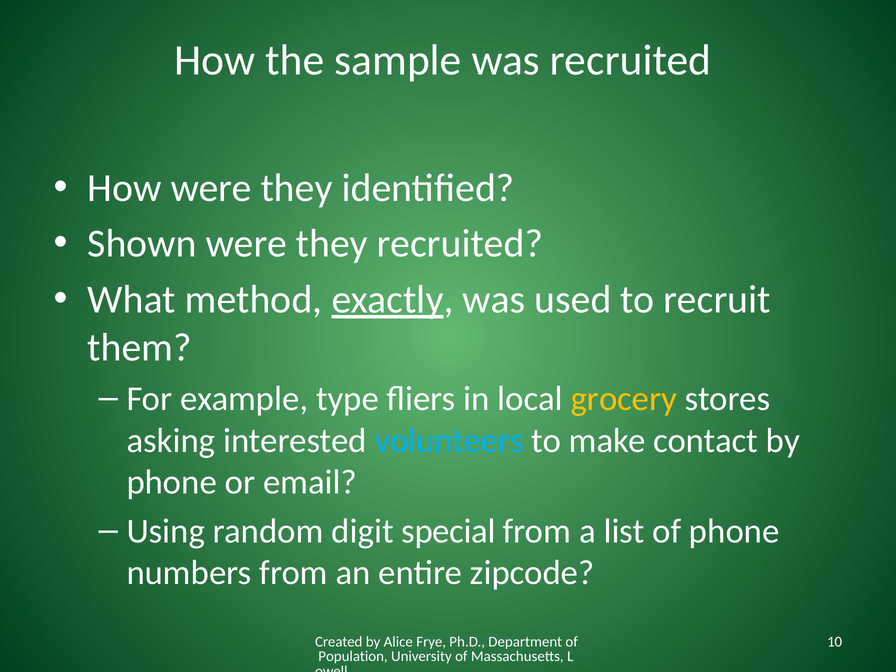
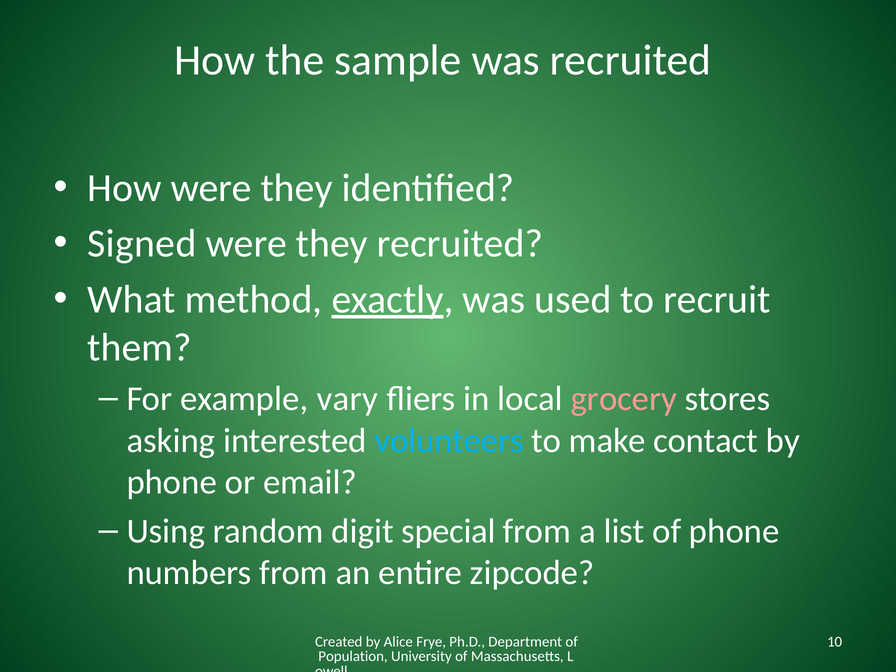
Shown: Shown -> Signed (142, 244)
type: type -> vary (347, 399)
grocery colour: yellow -> pink (624, 399)
